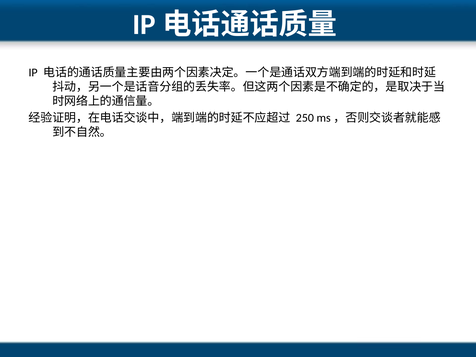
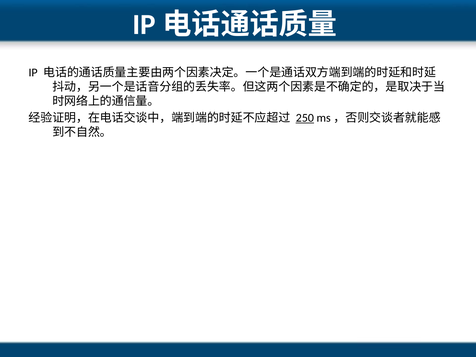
250 underline: none -> present (305, 118)
